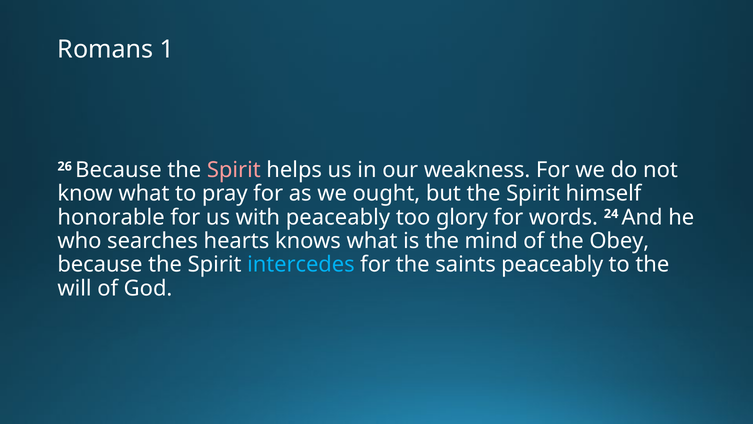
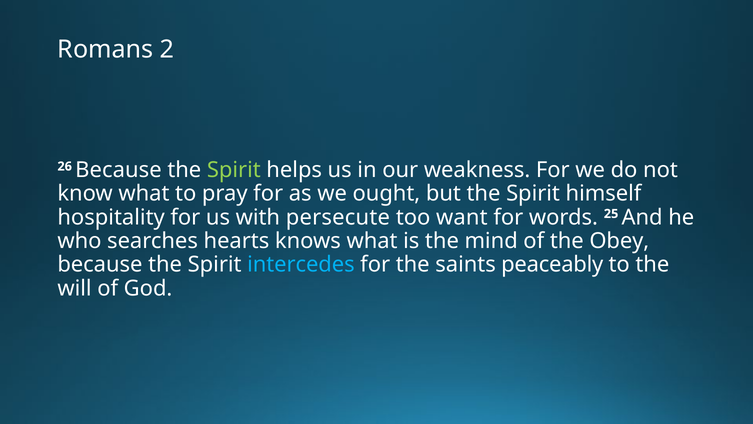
1: 1 -> 2 (167, 49)
Spirit colour: pink -> light green (234, 170)
honorable: honorable -> hospitality (111, 217)
with peaceably: peaceably -> persecute (338, 217)
glory: glory -> want (462, 217)
24: 24 -> 25 (611, 214)
